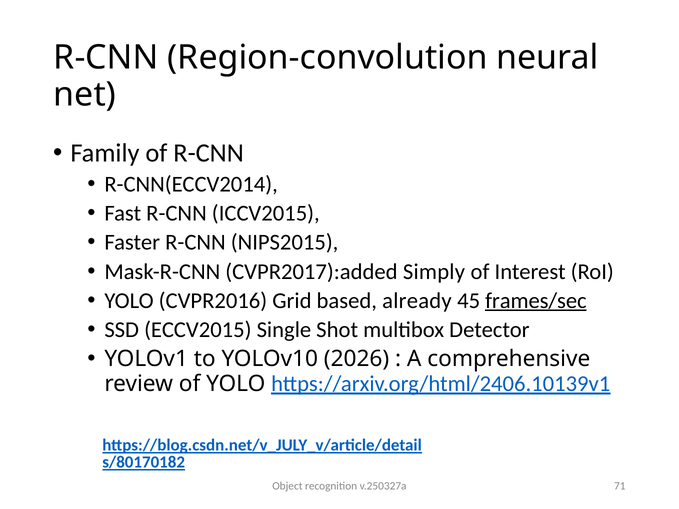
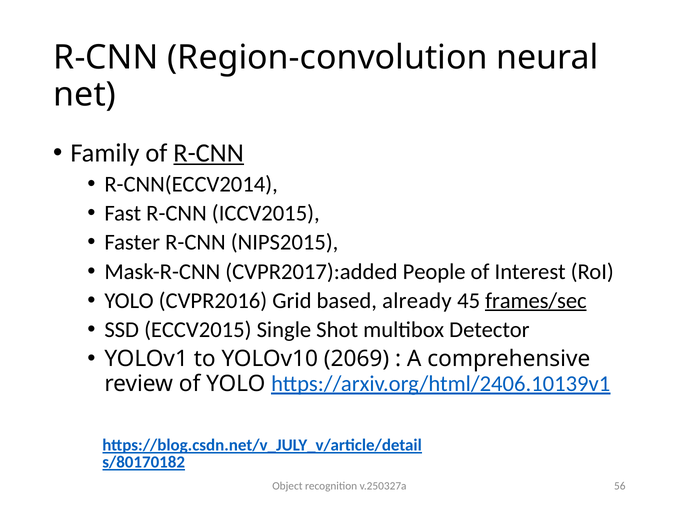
R-CNN underline: none -> present (209, 153)
Simply: Simply -> People (434, 272)
2026: 2026 -> 2069 (357, 359)
71: 71 -> 56 (620, 486)
